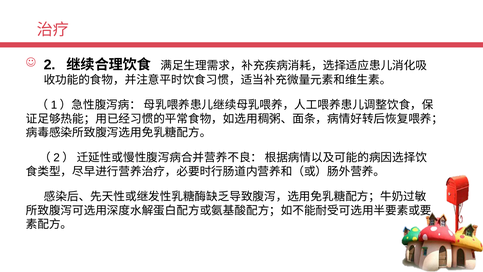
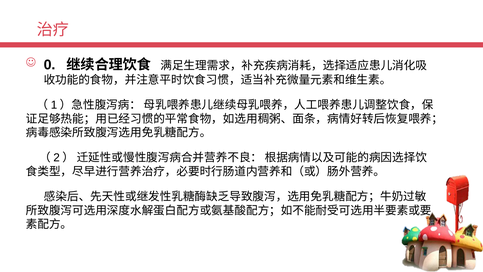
2: 2 -> 0 (50, 65)
